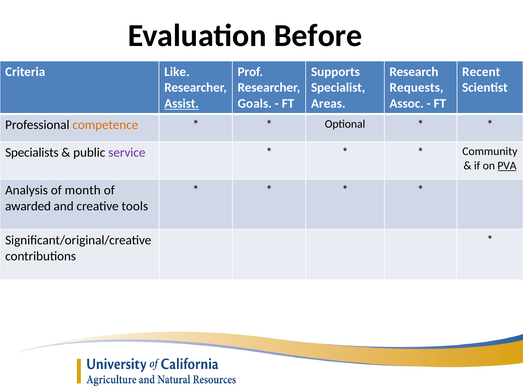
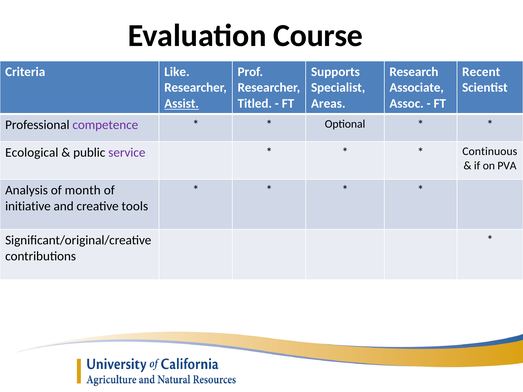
Before: Before -> Course (318, 36)
Requests: Requests -> Associate (417, 88)
Goals: Goals -> Titled (255, 104)
competence colour: orange -> purple (105, 125)
Specialists: Specialists -> Ecological (32, 152)
Community: Community -> Continuous (490, 152)
PVA underline: present -> none (507, 166)
awarded: awarded -> initiative (28, 206)
